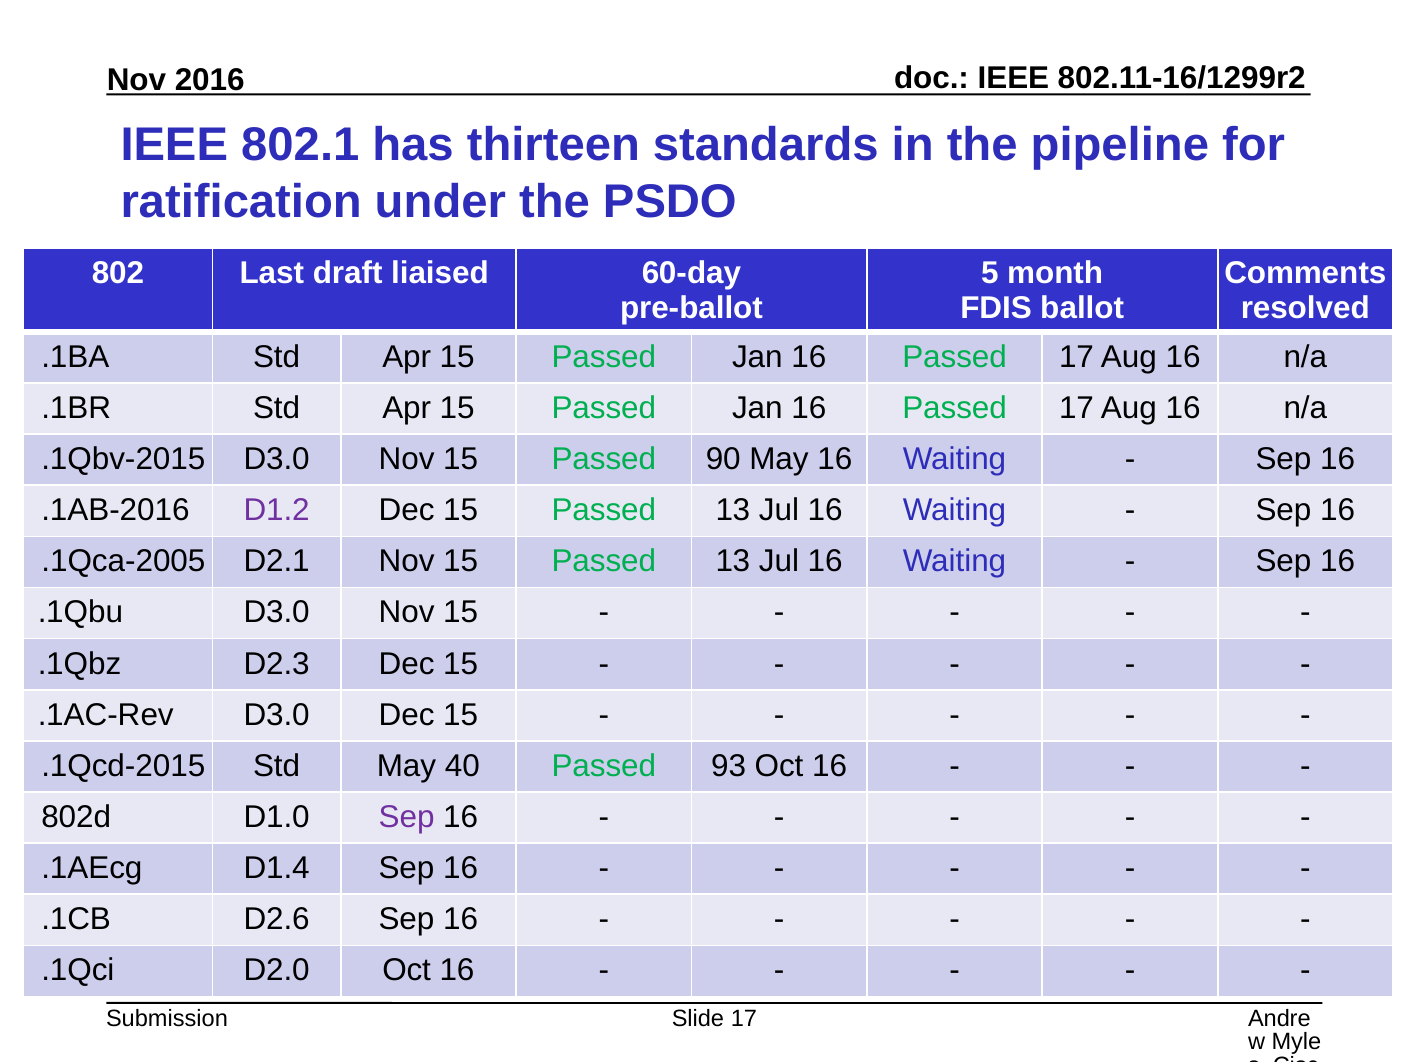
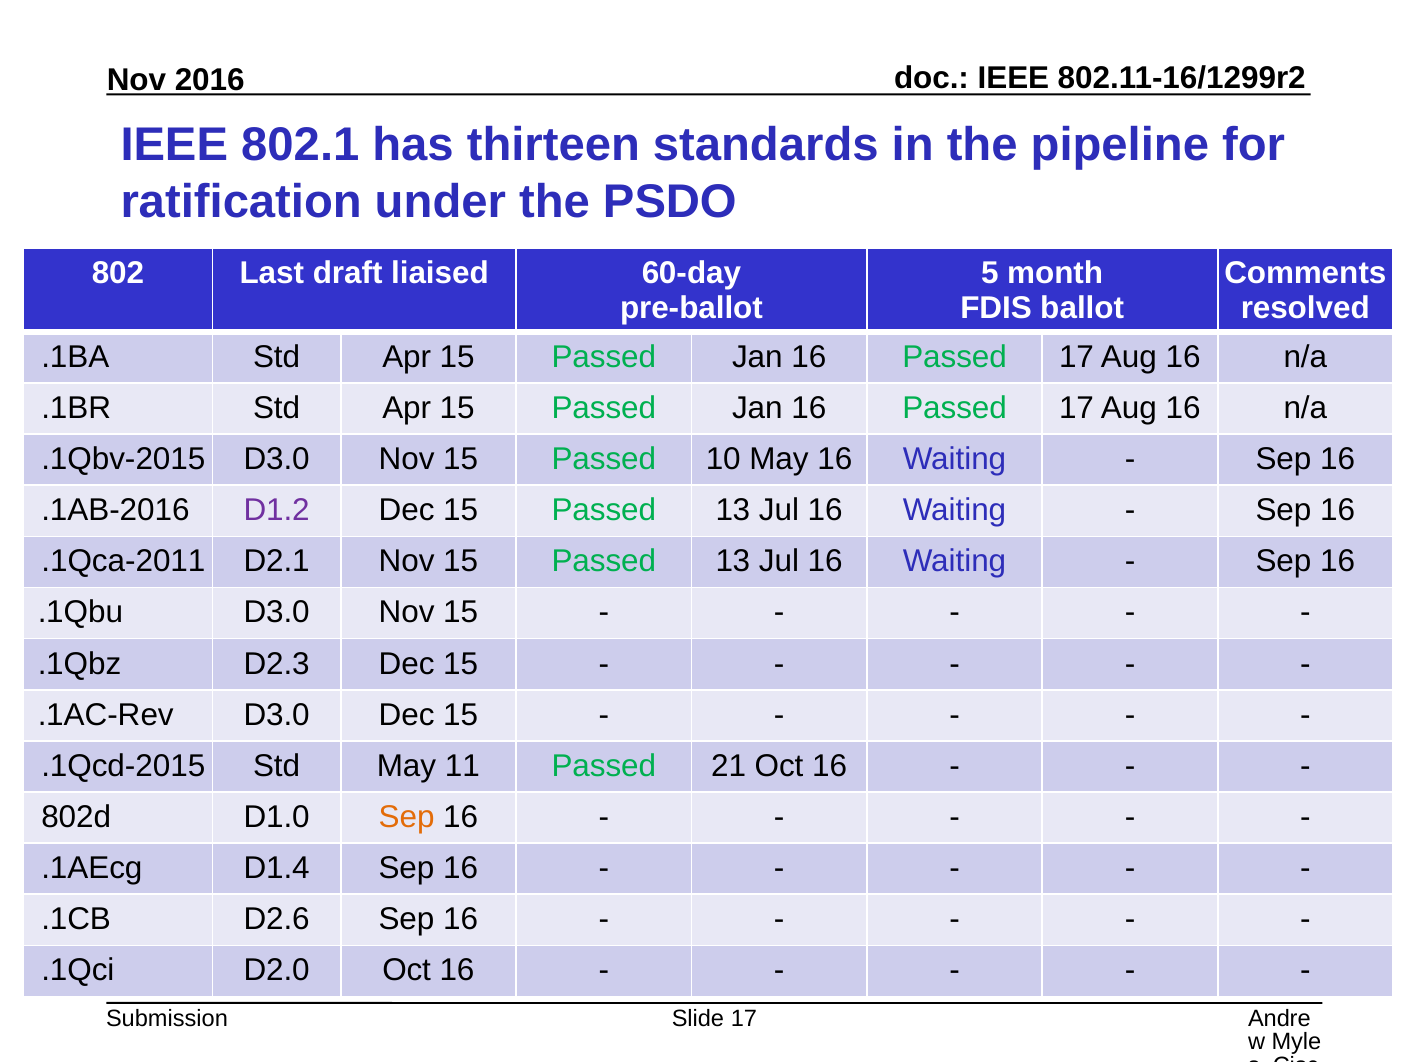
90: 90 -> 10 (723, 460)
.1Qca-2005: .1Qca-2005 -> .1Qca-2011 (123, 562)
40: 40 -> 11 (462, 766)
93: 93 -> 21 (729, 766)
Sep colour: purple -> orange (407, 818)
